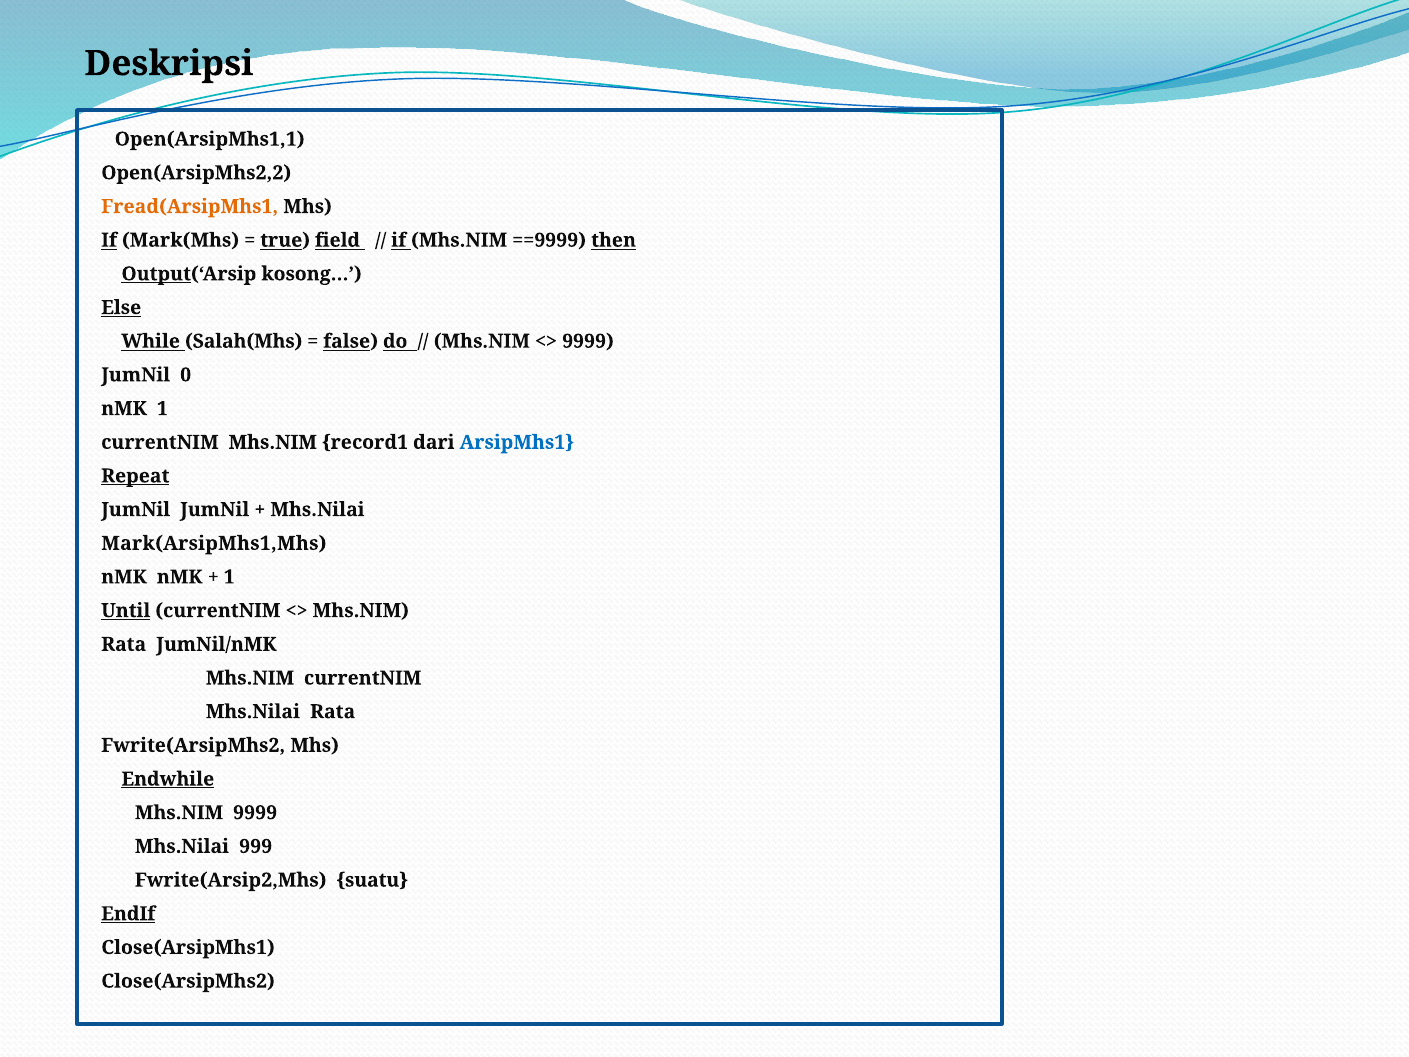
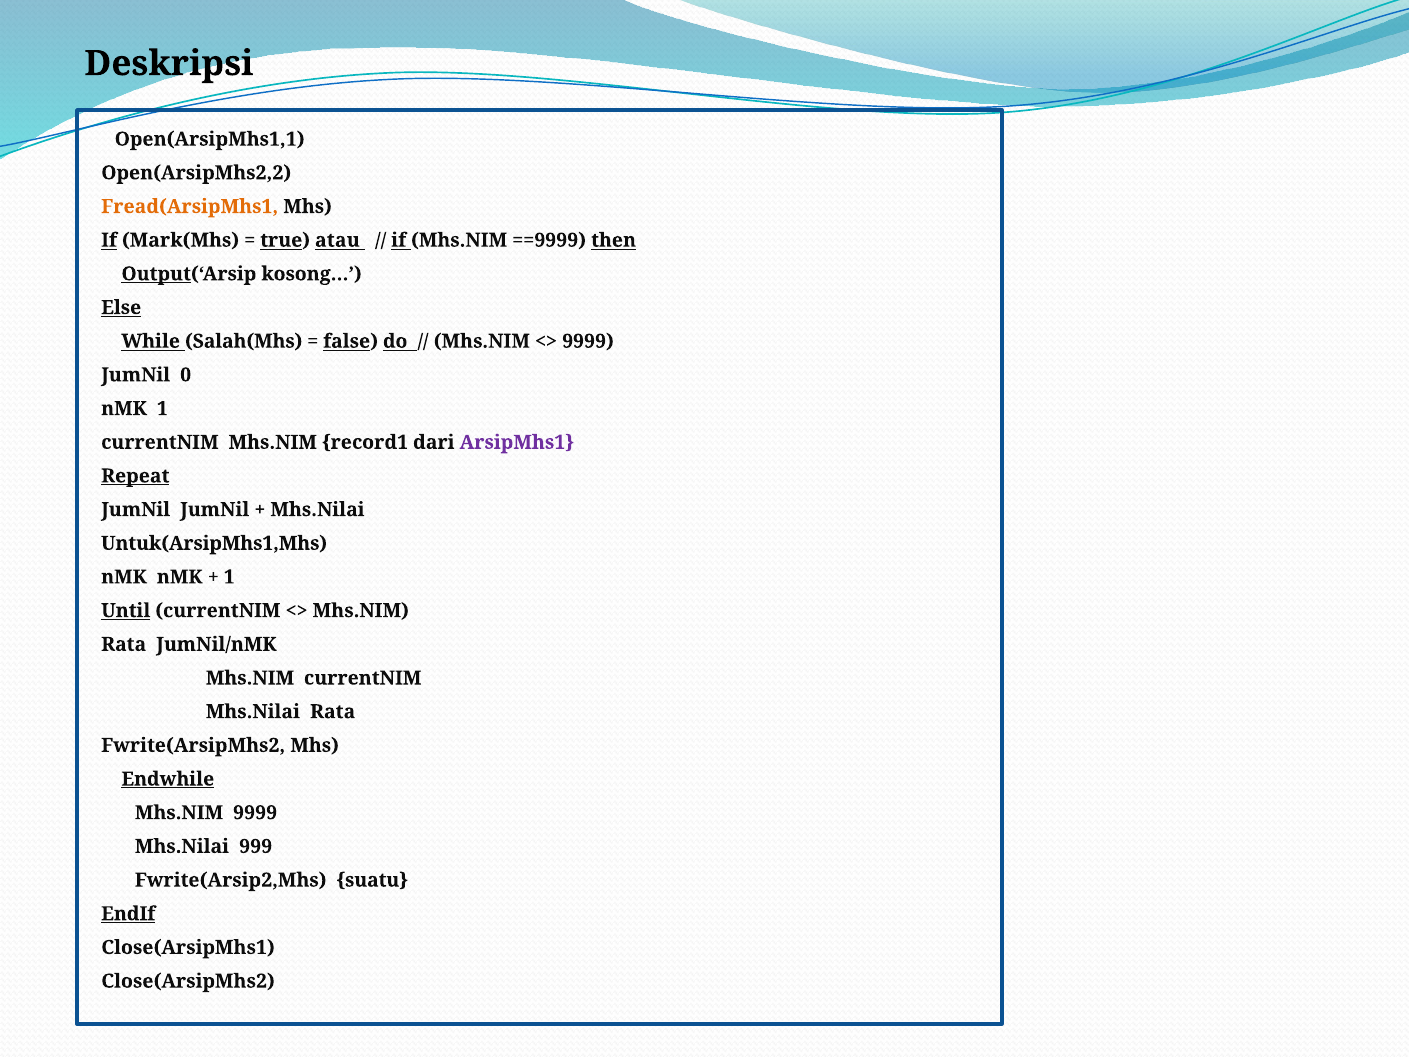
field: field -> atau (337, 240)
ArsipMhs1 colour: blue -> purple (517, 442)
Mark(ArsipMhs1,Mhs: Mark(ArsipMhs1,Mhs -> Untuk(ArsipMhs1,Mhs (214, 543)
